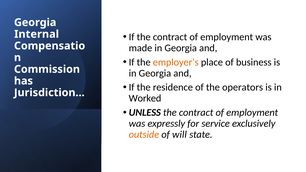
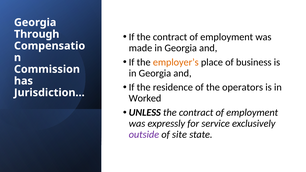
Internal: Internal -> Through (37, 34)
outside colour: orange -> purple (144, 135)
will: will -> site (179, 135)
